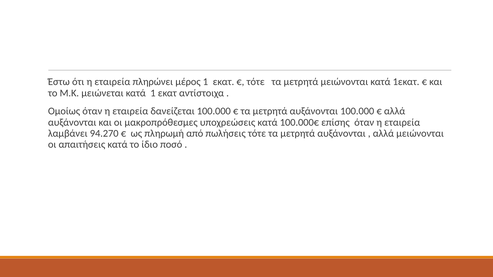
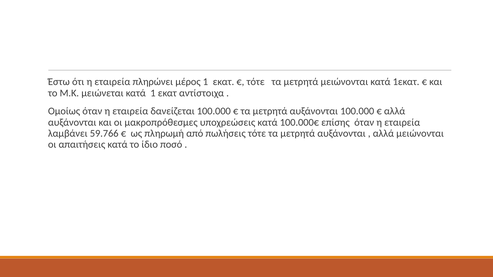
94.270: 94.270 -> 59.766 (104, 134)
